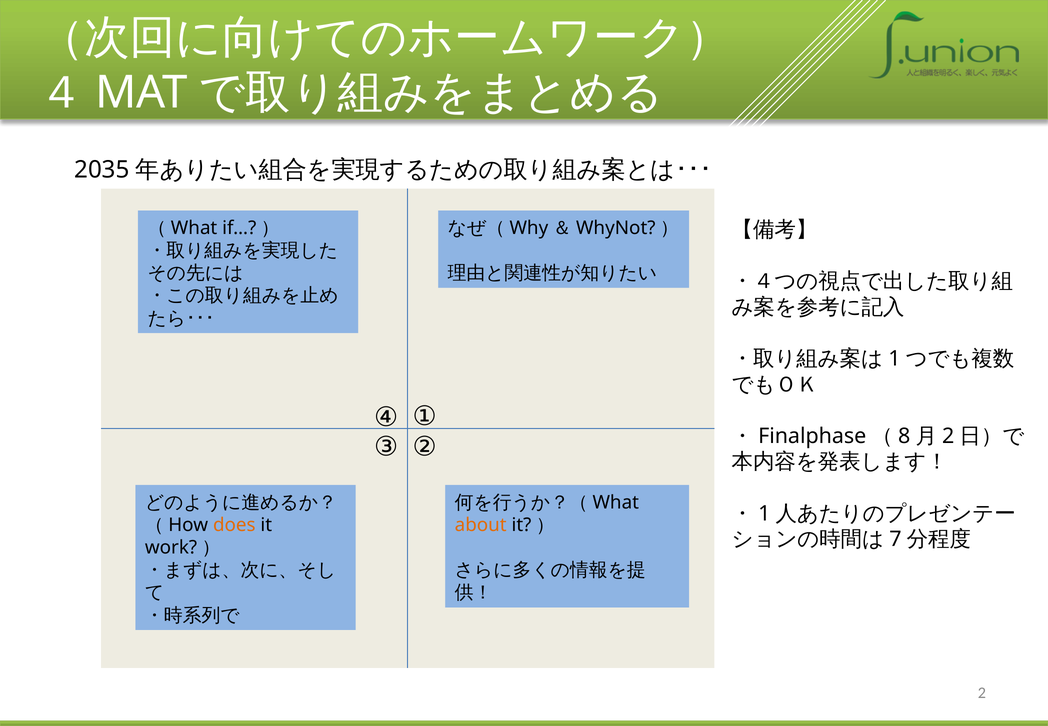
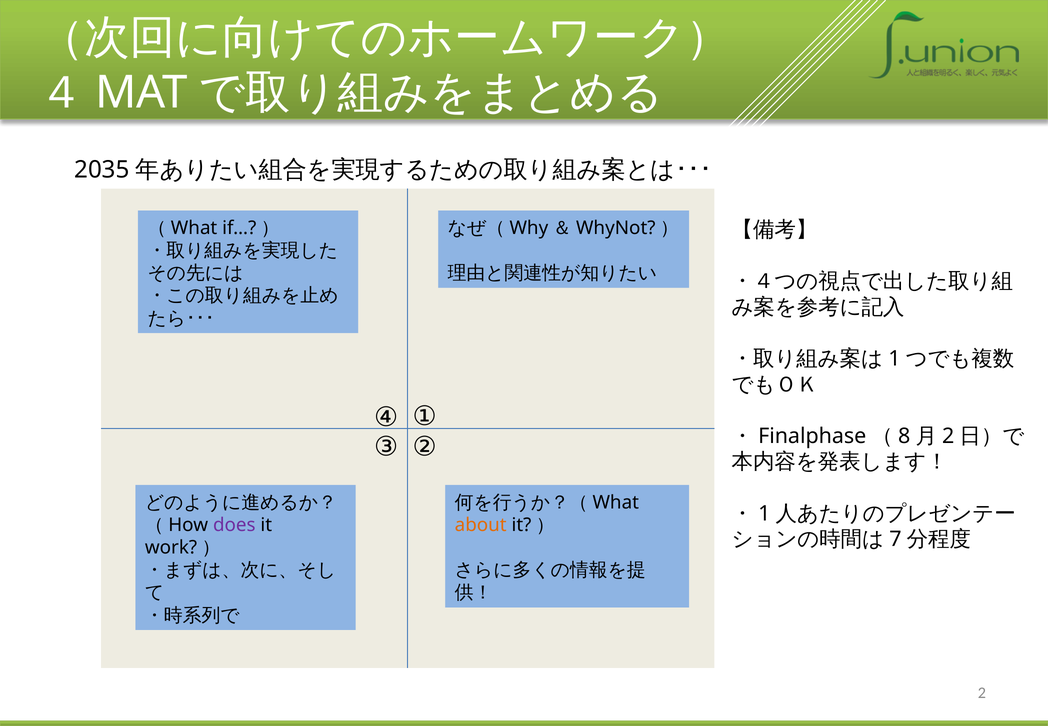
does colour: orange -> purple (234, 525)
